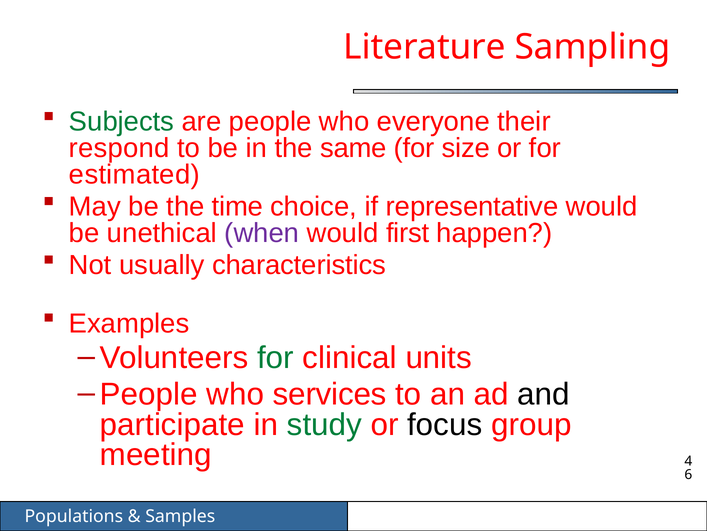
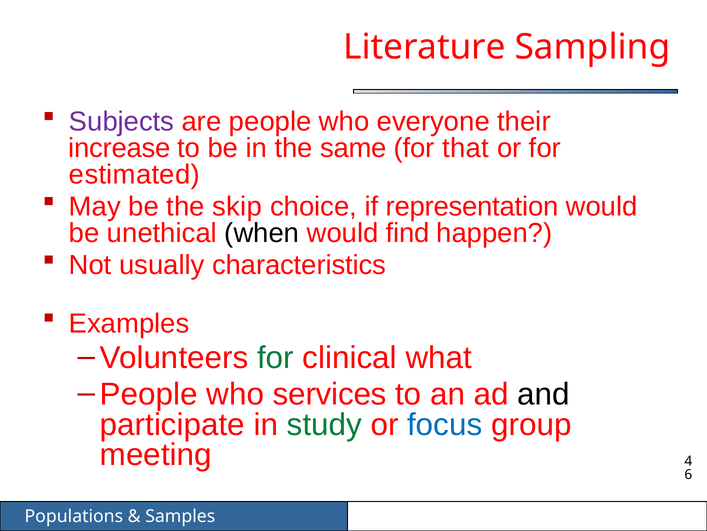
Subjects colour: green -> purple (122, 122)
respond: respond -> increase (119, 148)
size: size -> that (466, 148)
time: time -> skip (237, 206)
representative: representative -> representation (472, 206)
when colour: purple -> black (262, 233)
first: first -> find (408, 233)
units: units -> what (439, 357)
focus colour: black -> blue (445, 424)
